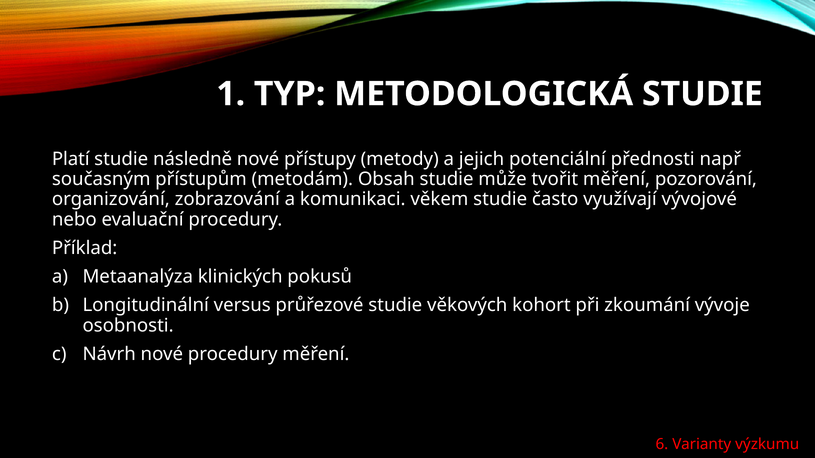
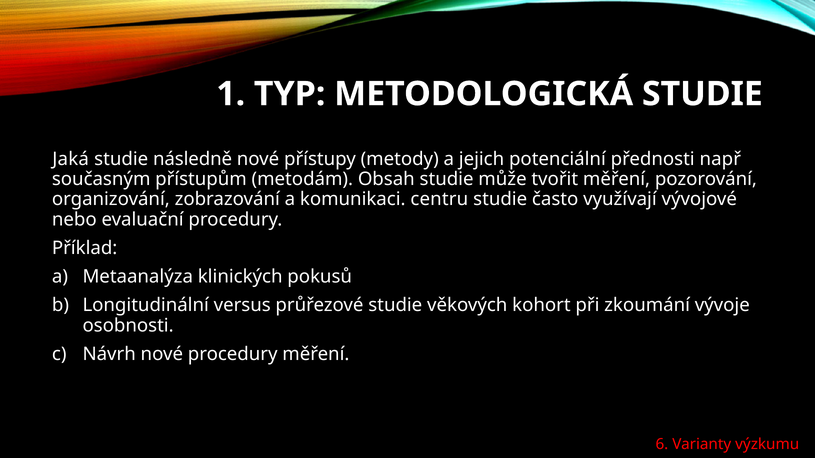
Platí: Platí -> Jaká (71, 159)
věkem: věkem -> centru (439, 199)
